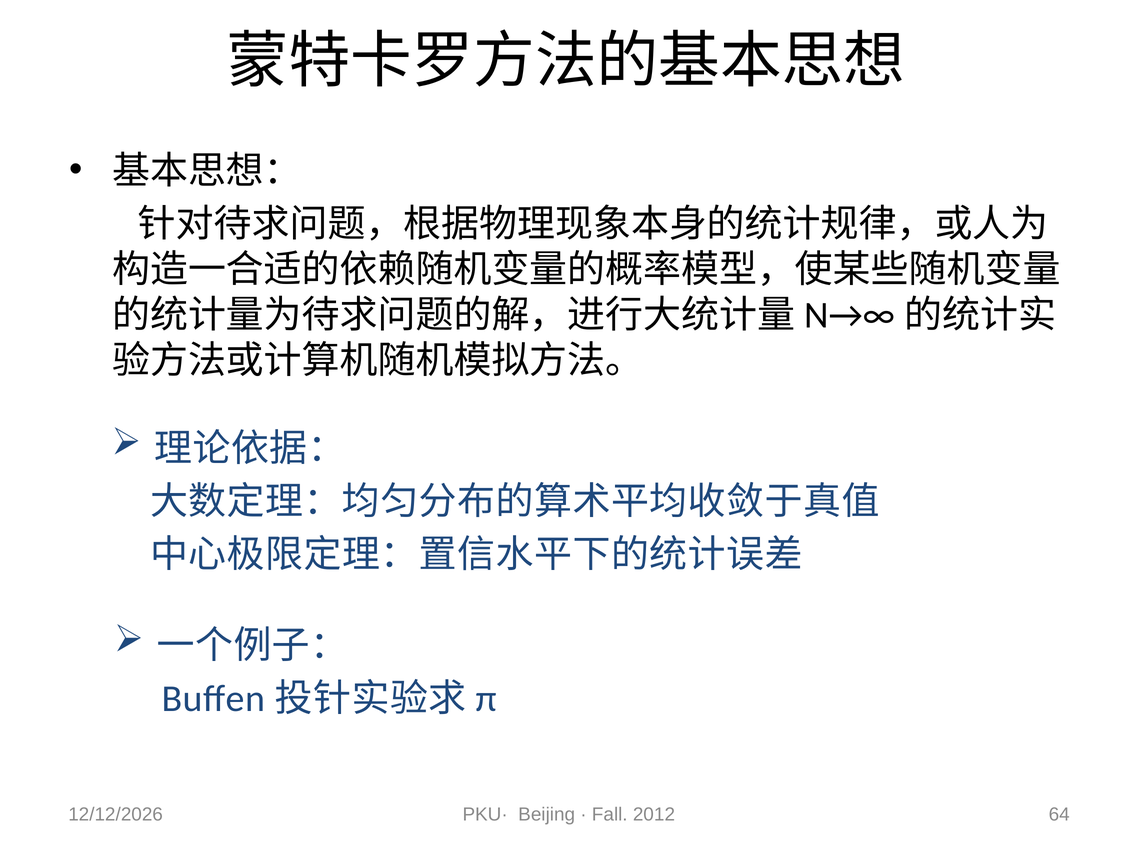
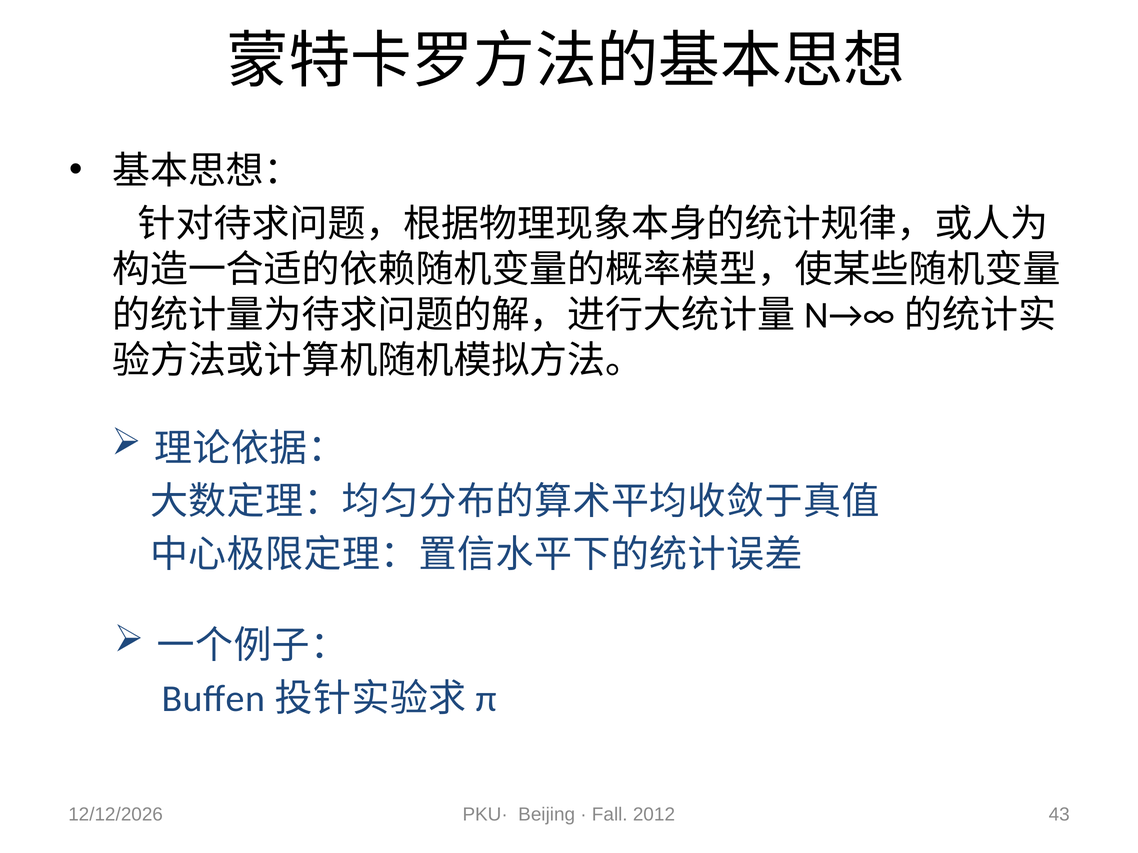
64: 64 -> 43 (1059, 815)
